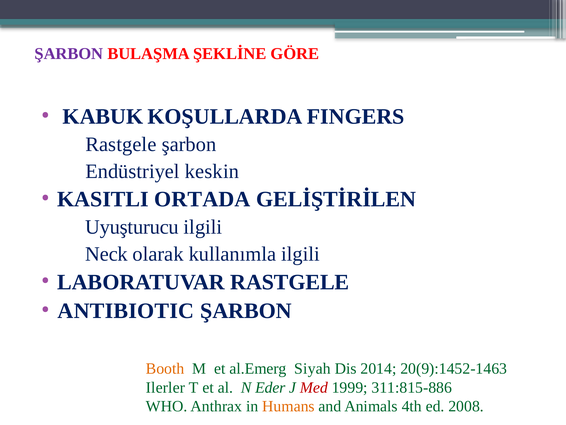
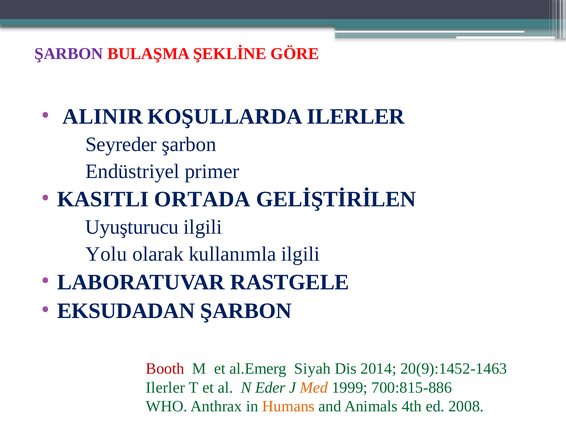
KABUK: KABUK -> ALINIR (103, 117)
KOŞULLARDA FINGERS: FINGERS -> ILERLER (356, 117)
Rastgele: Rastgele -> Seyreder (121, 144)
keskin: keskin -> primer (212, 171)
Neck: Neck -> Yolu (106, 254)
ANTIBIOTIC: ANTIBIOTIC -> EKSUDADAN (126, 310)
Booth colour: orange -> red (165, 368)
Med colour: red -> orange (314, 387)
311:815-886: 311:815-886 -> 700:815-886 (412, 387)
